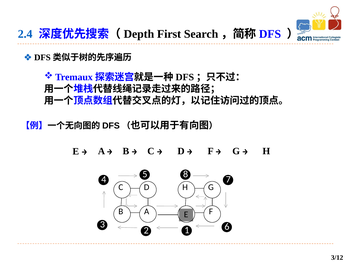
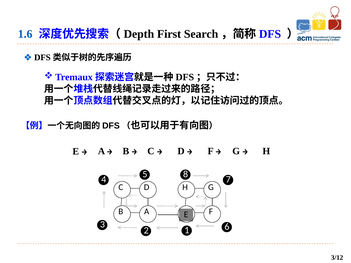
2.4: 2.4 -> 1.6 (25, 34)
